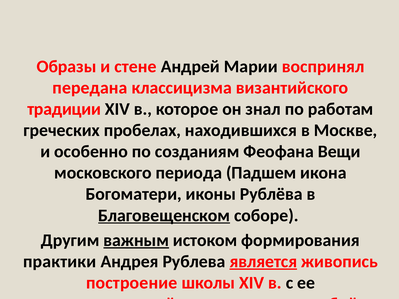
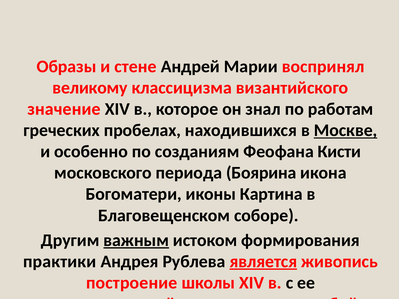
передана: передана -> великому (90, 88)
традиции: традиции -> значение (64, 109)
Москве underline: none -> present (346, 130)
Вещи: Вещи -> Кисти (339, 152)
Падшем: Падшем -> Боярина (261, 173)
Рублёва: Рублёва -> Картина (271, 194)
Благовещенском underline: present -> none (164, 216)
